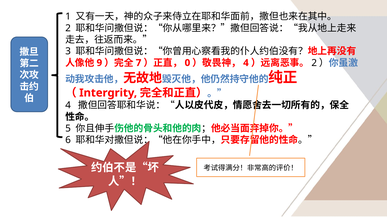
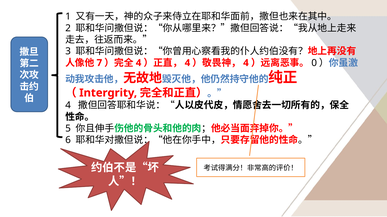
9: 9 -> 7 (99, 63)
7: 7 -> 4 (139, 63)
0: 0 -> 4 (187, 63)
2: 2 -> 0 (314, 63)
